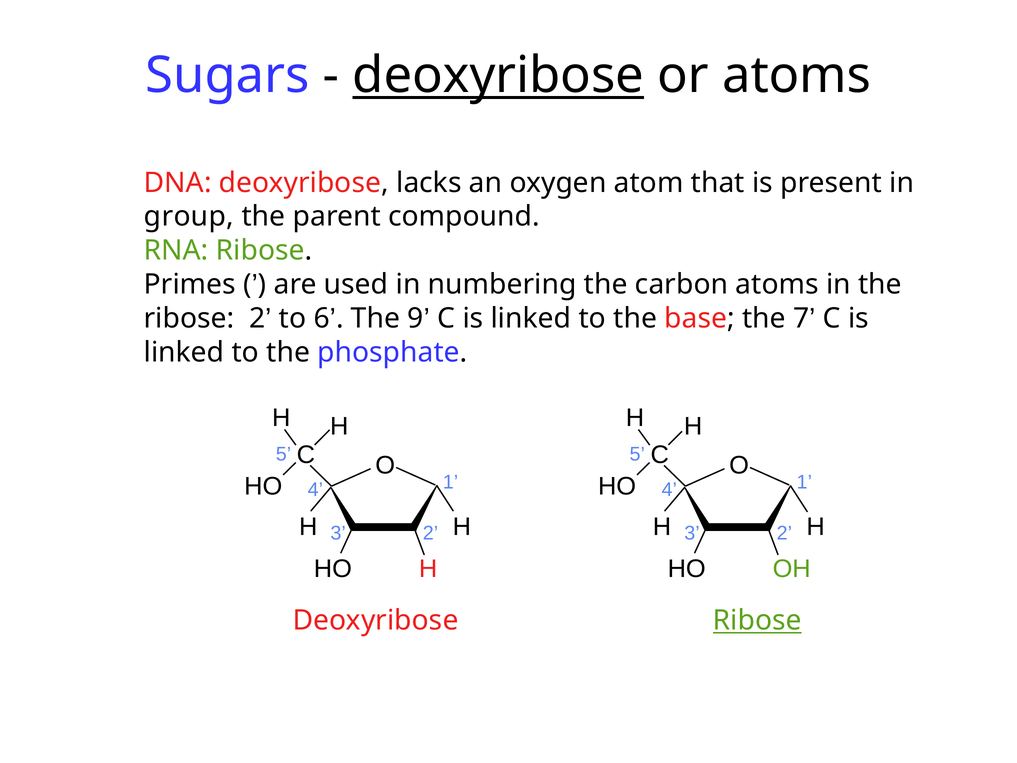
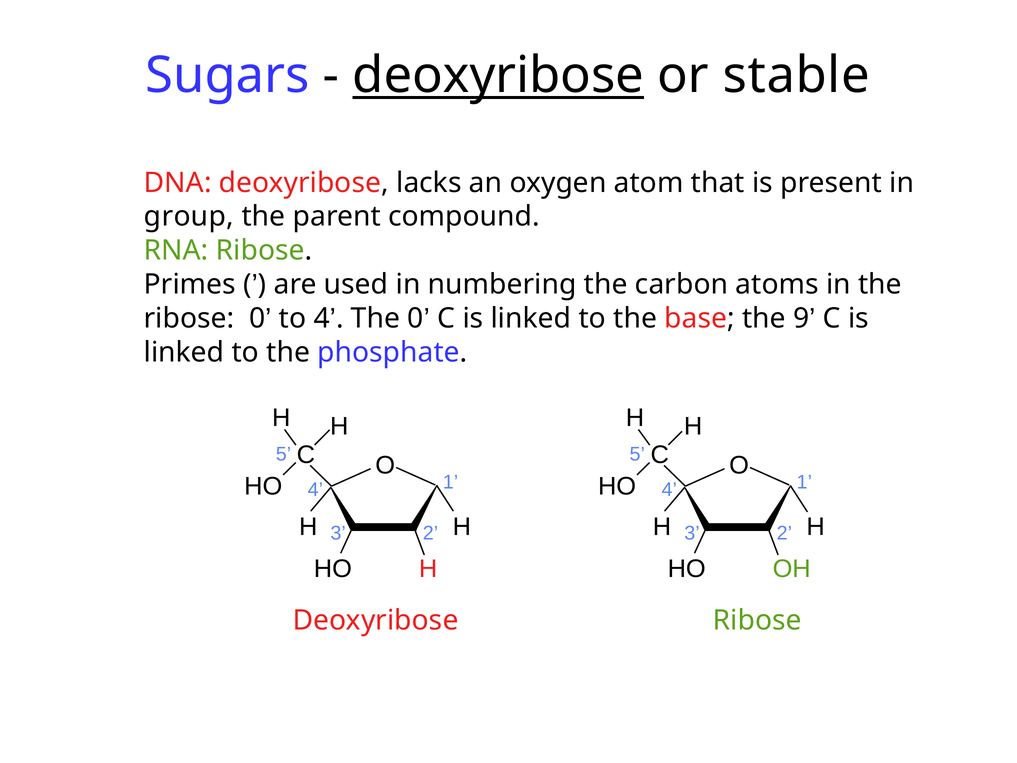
or atoms: atoms -> stable (796, 76)
ribose 2: 2 -> 0 (257, 318)
to 6: 6 -> 4 (322, 318)
The 9: 9 -> 0 (415, 318)
7: 7 -> 9 (801, 318)
Ribose underline: present -> none (757, 620)
